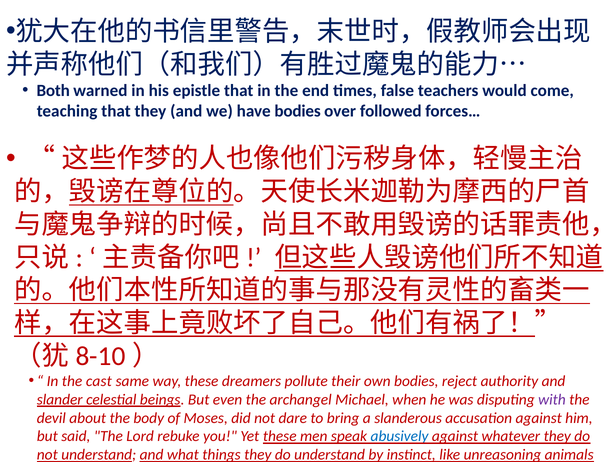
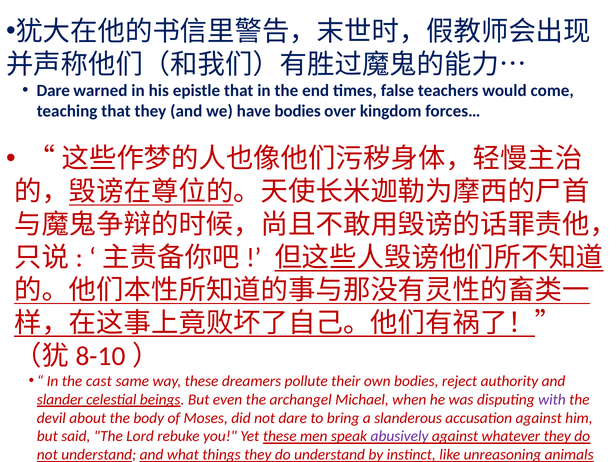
Both: Both -> Dare (53, 90)
followed: followed -> kingdom (391, 111)
abusively colour: blue -> purple (400, 436)
